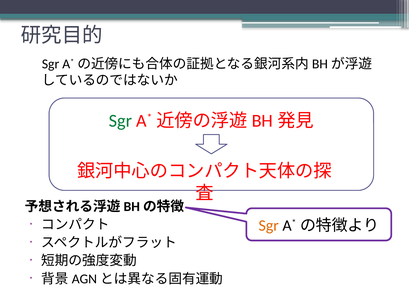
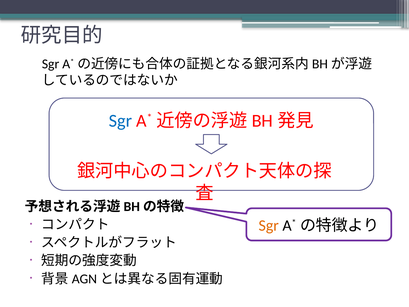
Sgr colour: green -> blue (121, 121)
